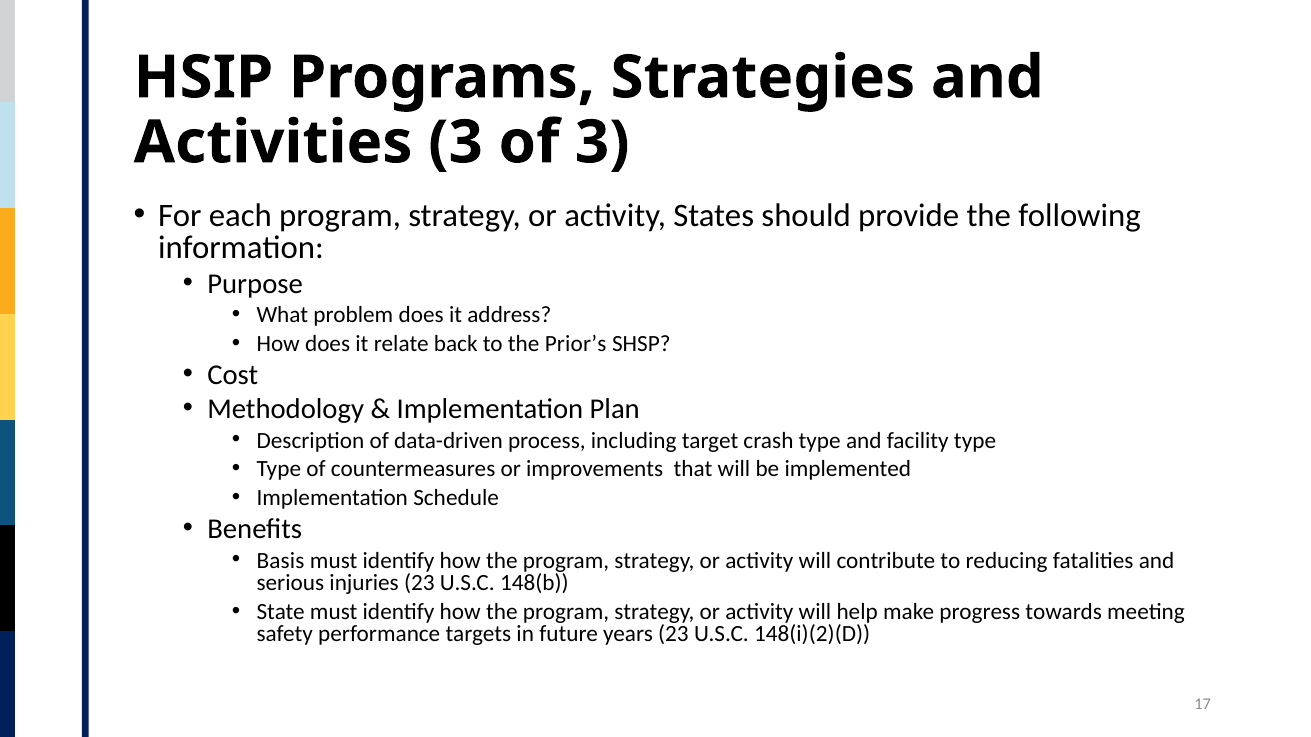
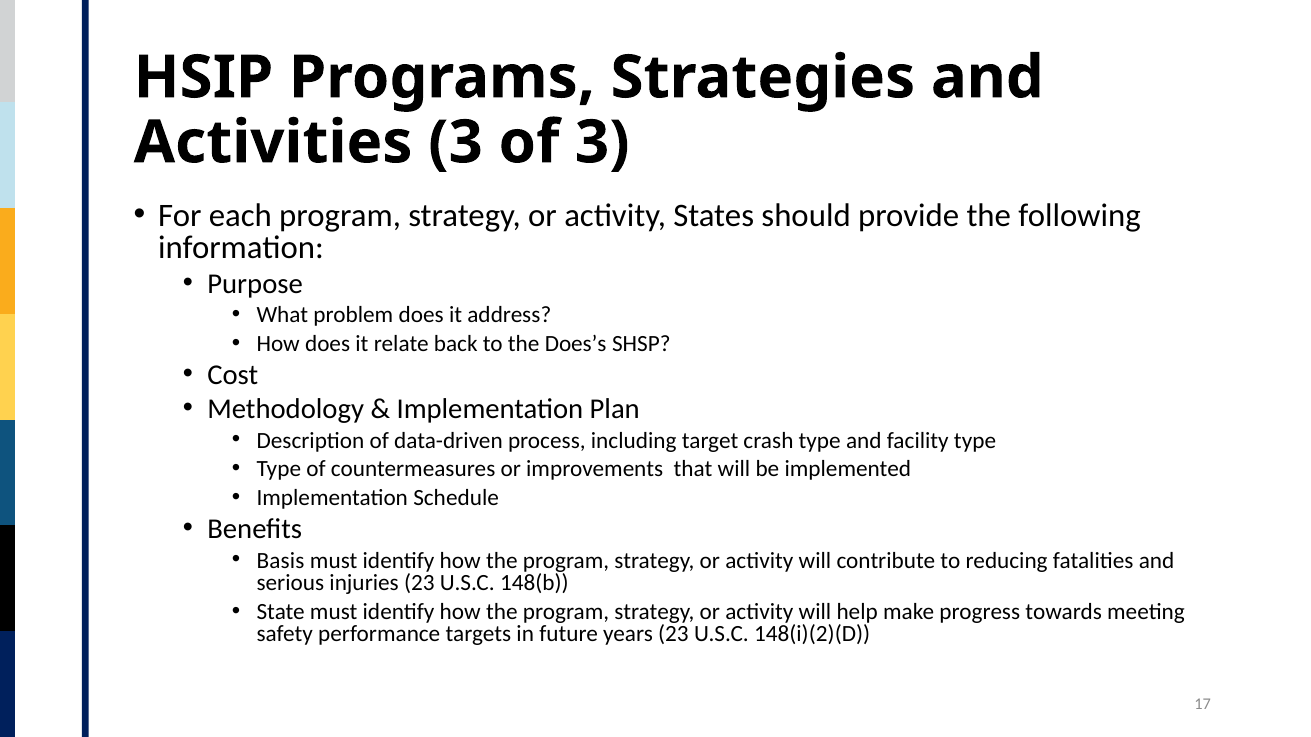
Prior’s: Prior’s -> Does’s (576, 344)
